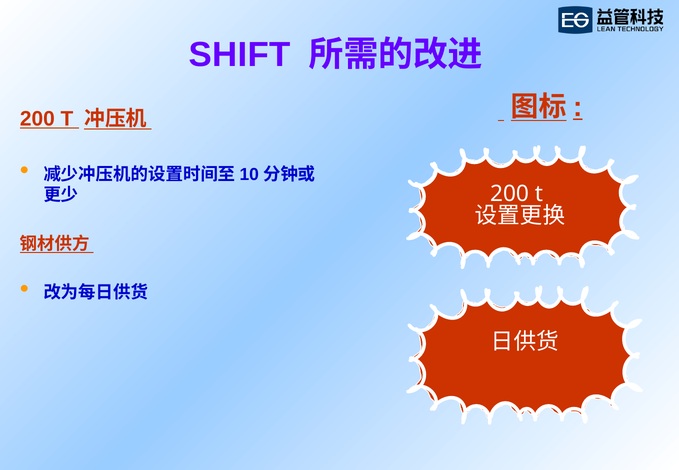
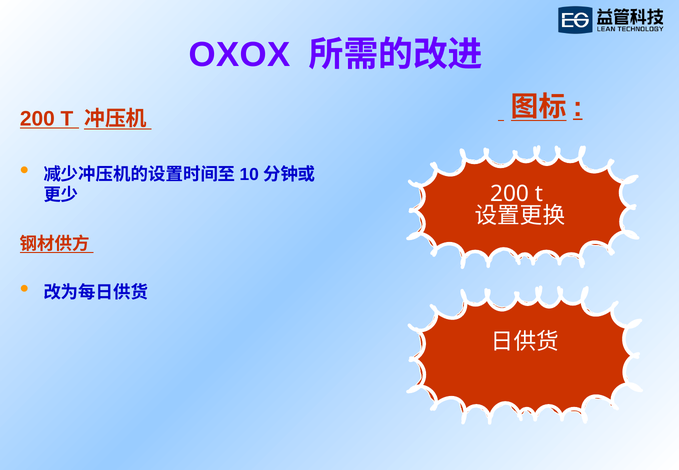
SHIFT: SHIFT -> OXOX (240, 55)
